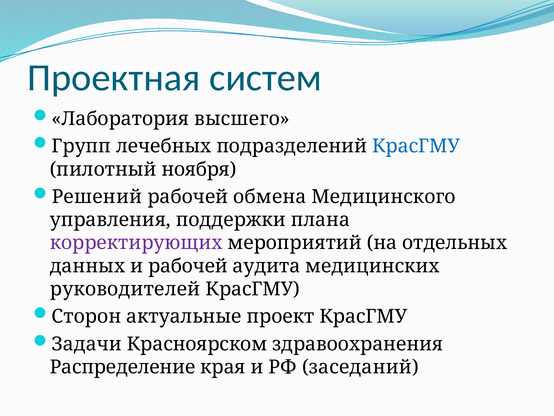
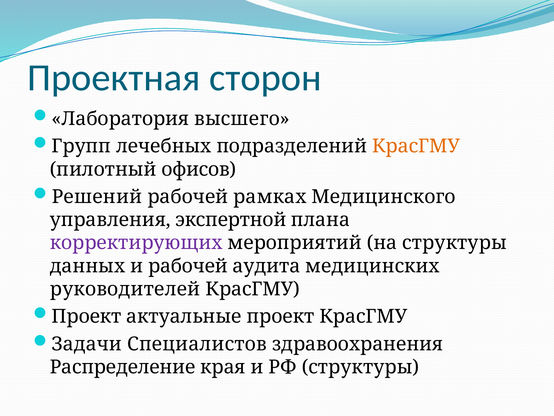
систем: систем -> сторон (265, 78)
КрасГМУ colour: blue -> orange (416, 146)
ноября: ноября -> офисов (199, 169)
обмена: обмена -> рамках (270, 197)
поддержки: поддержки -> экспертной (231, 220)
на отдельных: отдельных -> структуры (455, 243)
Сторон: Сторон -> Проект (87, 316)
Красноярском: Красноярском -> Специалистов (197, 344)
РФ заседаний: заседаний -> структуры (360, 367)
